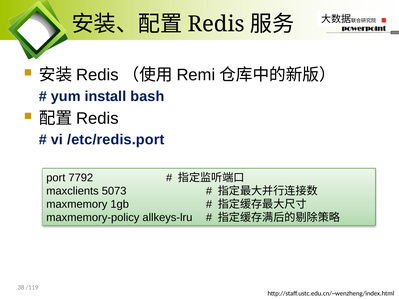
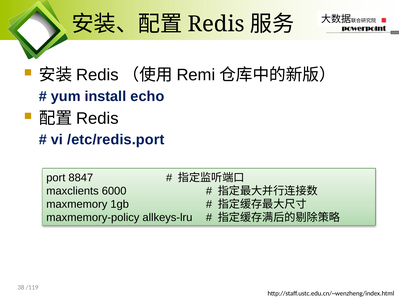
bash: bash -> echo (147, 96)
7792: 7792 -> 8847 (81, 178)
5073: 5073 -> 6000 (114, 191)
